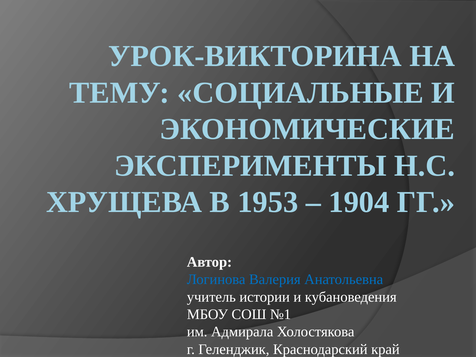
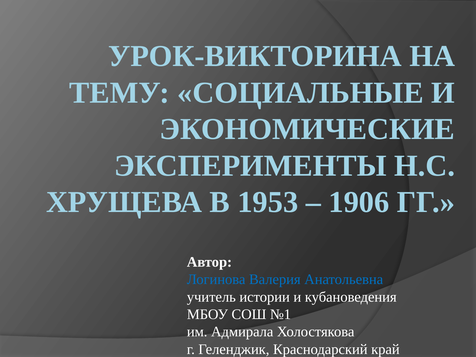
1904: 1904 -> 1906 (359, 202)
